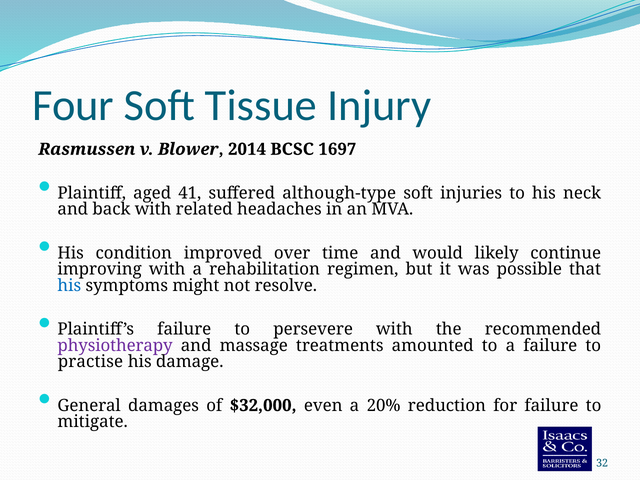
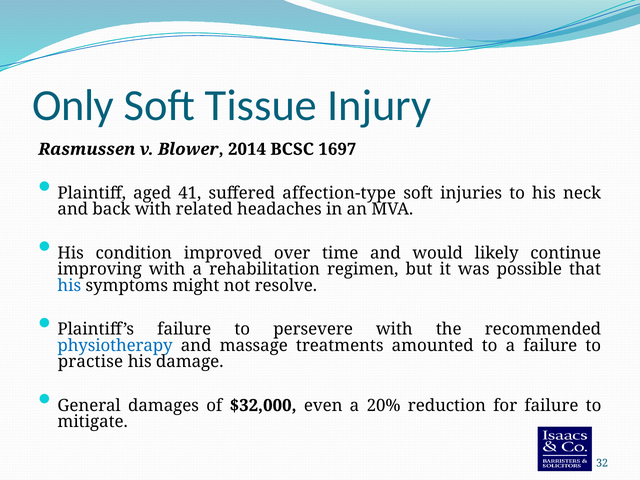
Four: Four -> Only (73, 106)
although-type: although-type -> affection-type (339, 193)
physiotherapy colour: purple -> blue (115, 345)
